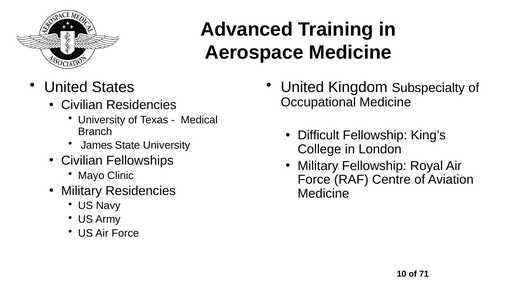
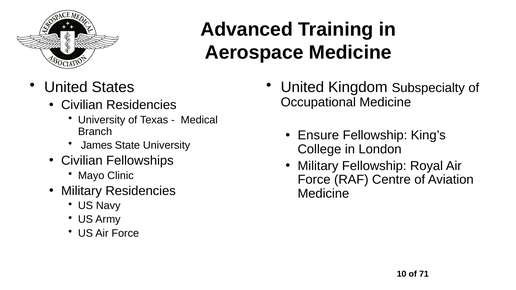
Difficult: Difficult -> Ensure (318, 135)
